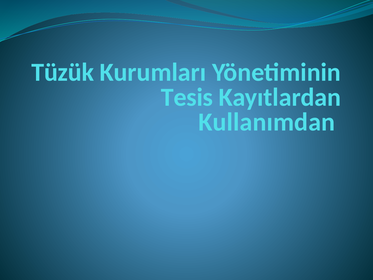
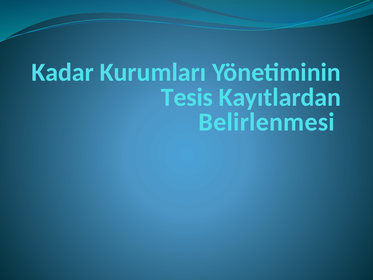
Tüzük: Tüzük -> Kadar (63, 72)
Kullanımdan: Kullanımdan -> Belirlenmesi (267, 122)
